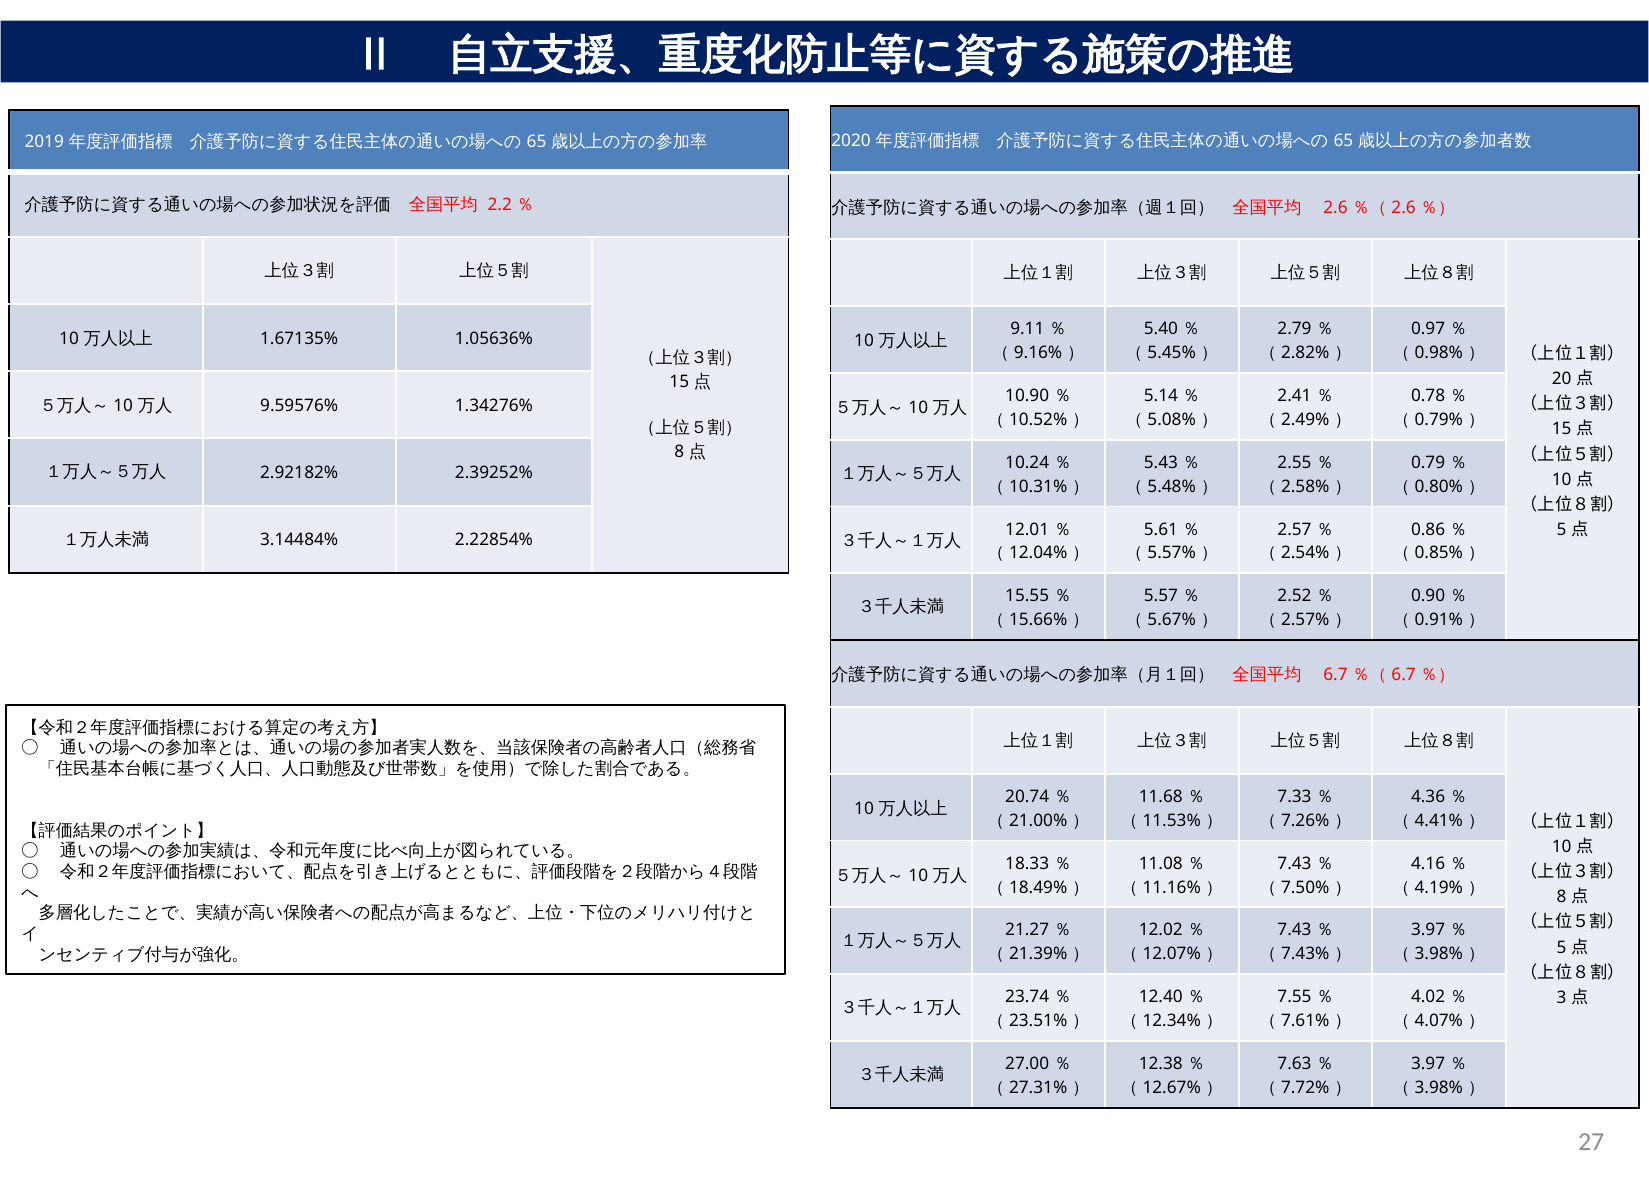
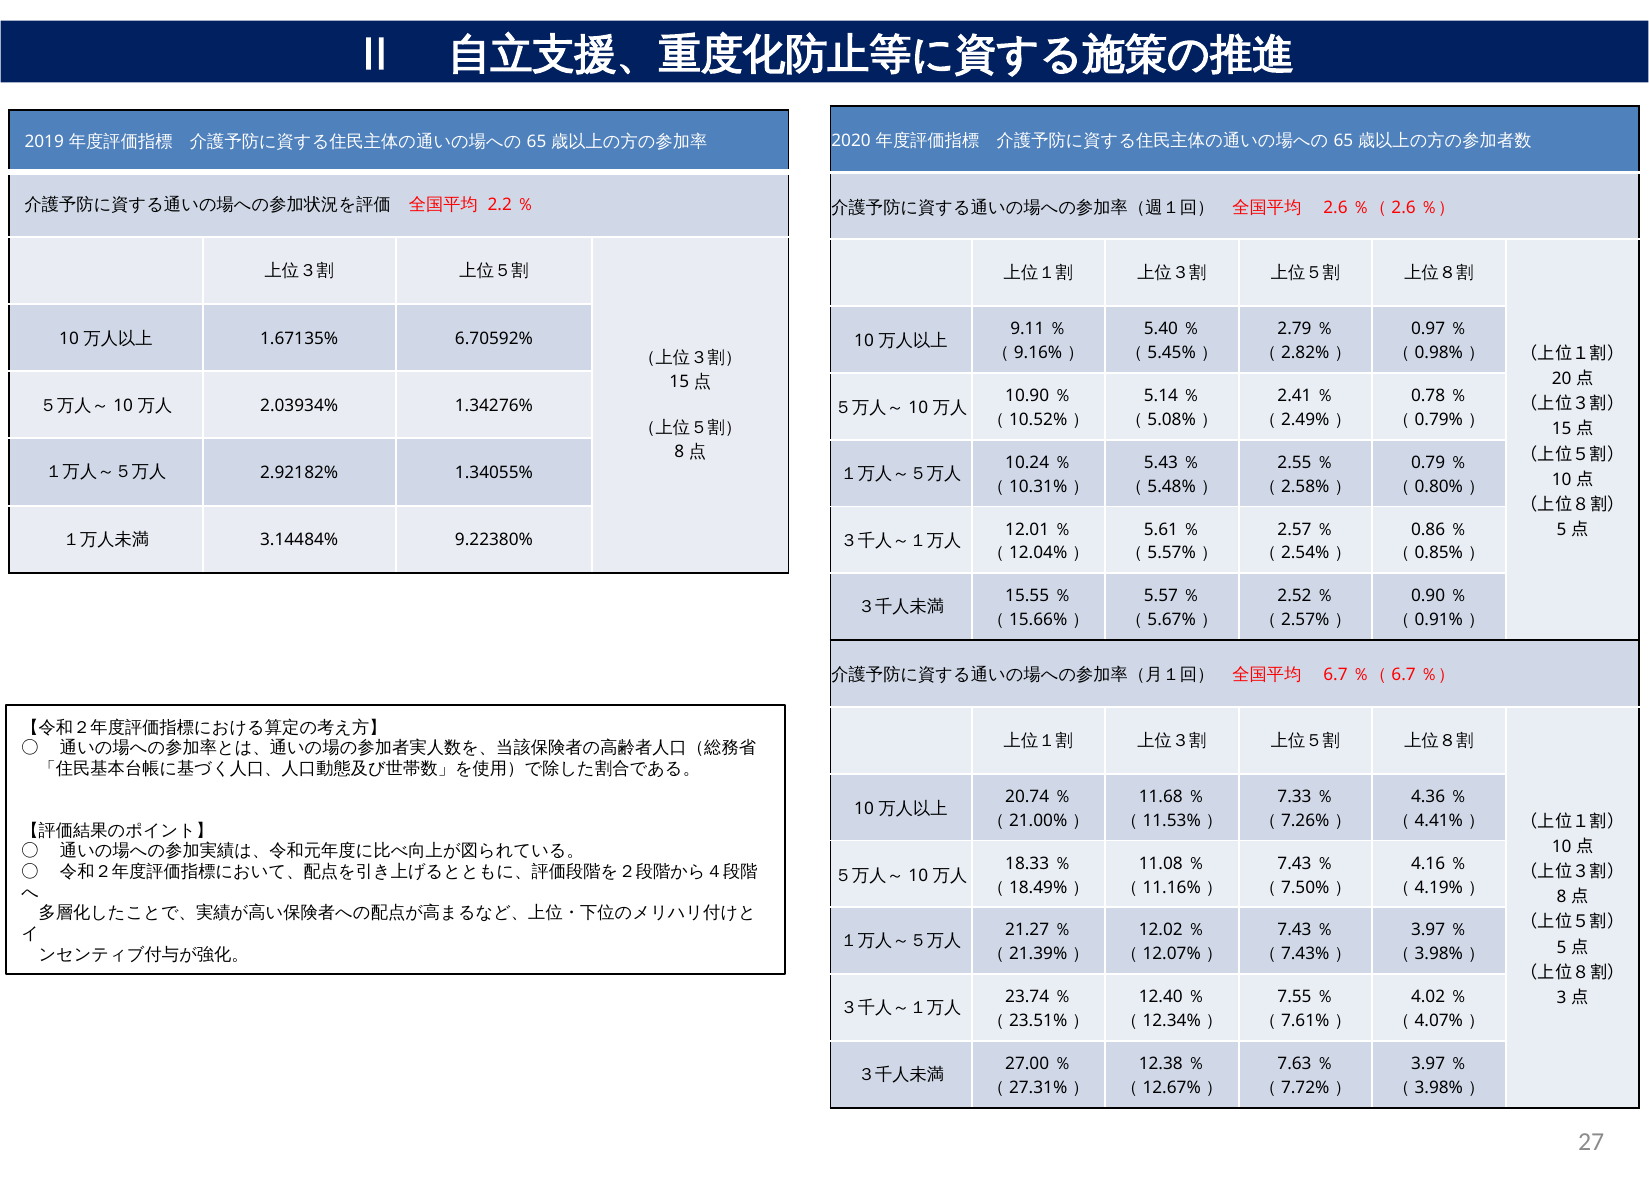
1.05636%: 1.05636% -> 6.70592% (494, 339)
9.59576%: 9.59576% -> 2.03934% (299, 406)
2.39252%: 2.39252% -> 1.34055% (494, 473)
2.22854%: 2.22854% -> 9.22380% (494, 540)
